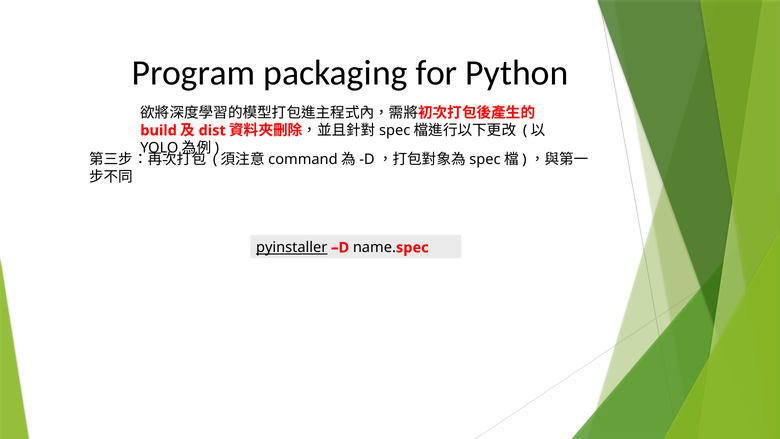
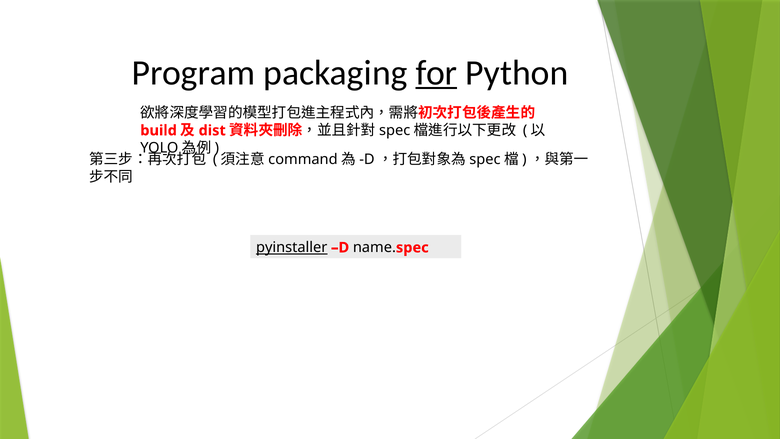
for underline: none -> present (436, 73)
